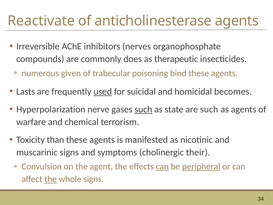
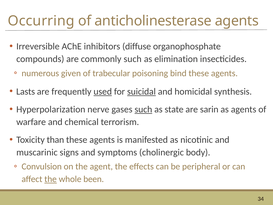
Reactivate: Reactivate -> Occurring (41, 21)
nerves: nerves -> diffuse (137, 46)
commonly does: does -> such (133, 59)
therapeutic: therapeutic -> elimination (176, 59)
suicidal underline: none -> present (141, 91)
becomes: becomes -> synthesis (233, 91)
are such: such -> sarin (209, 109)
their: their -> body (198, 152)
can underline: present -> none (162, 166)
peripheral underline: present -> none (201, 166)
whole signs: signs -> been (94, 179)
